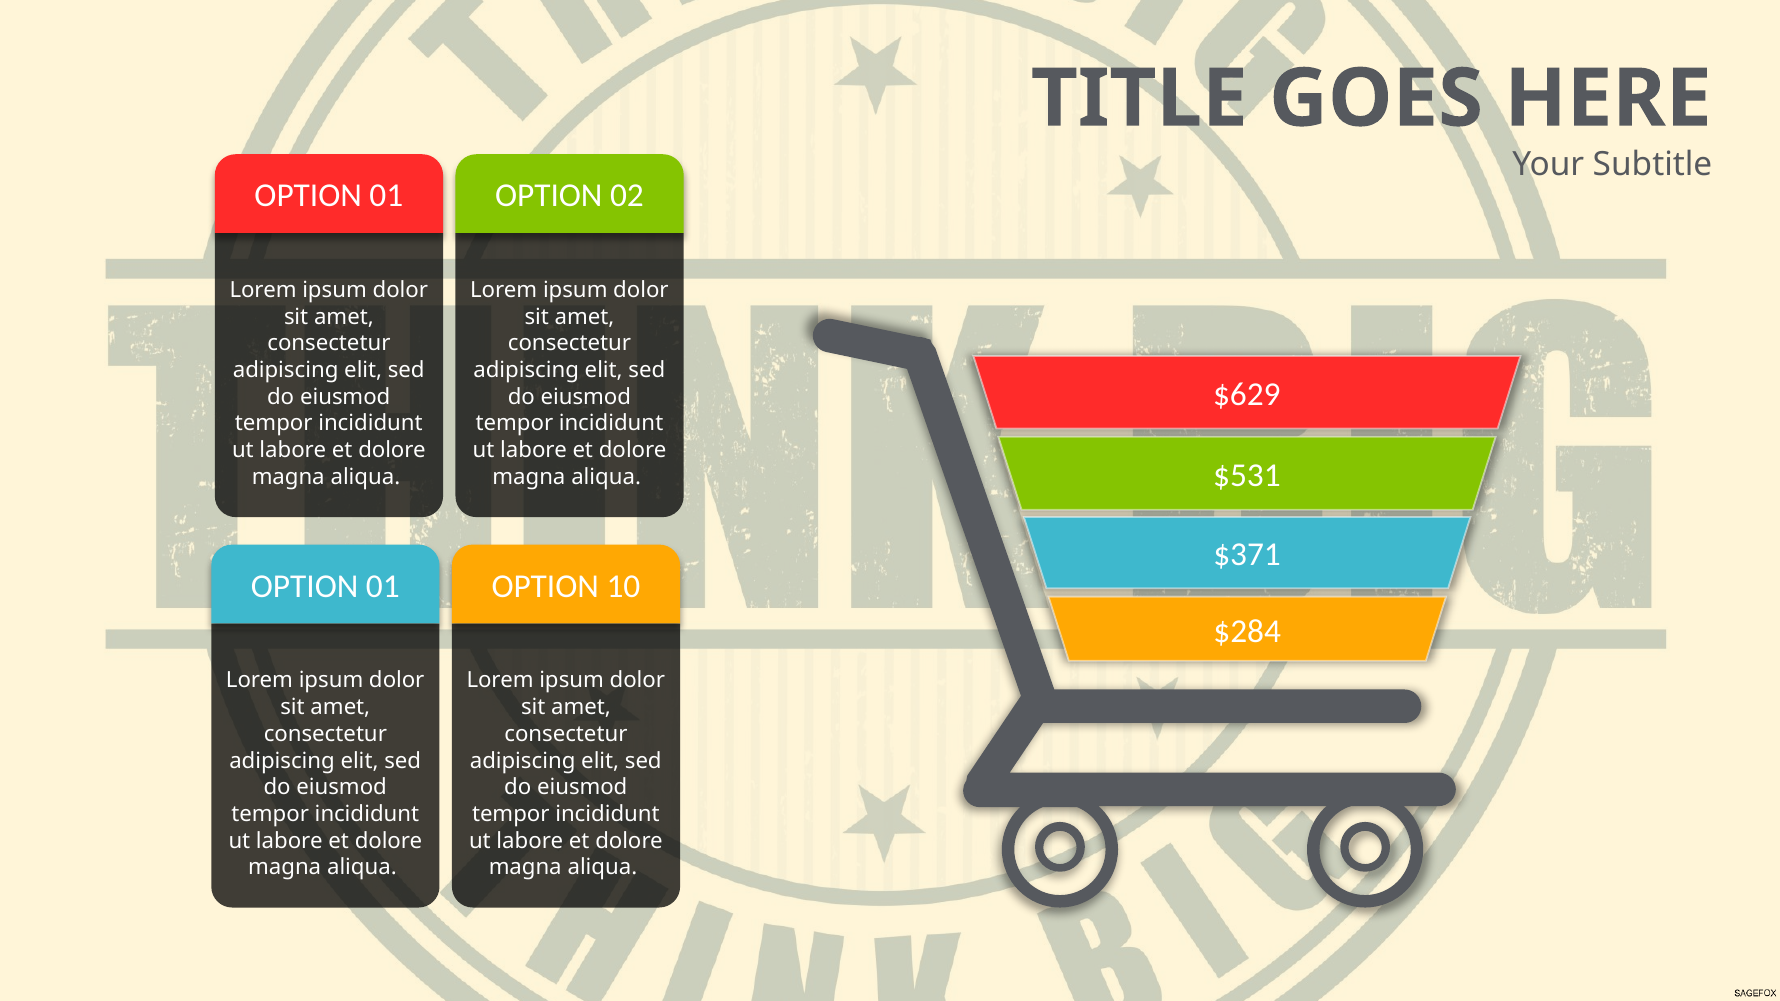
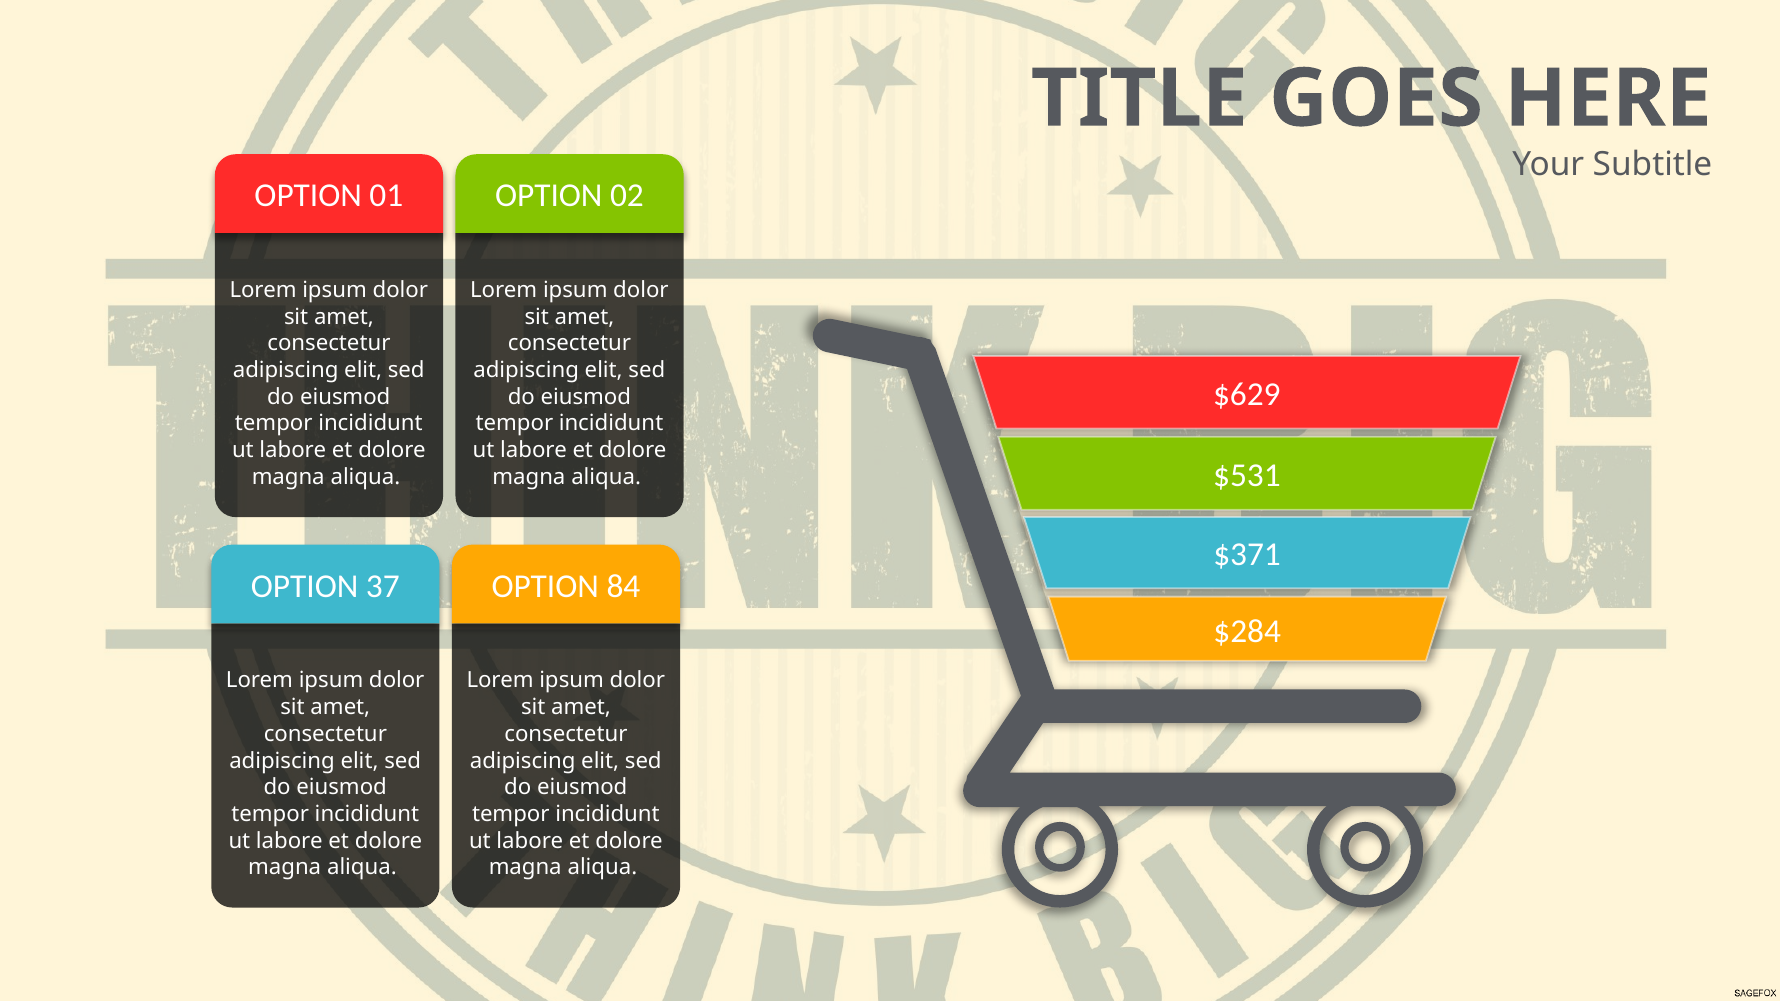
01: 01 -> 37 (383, 586)
10: 10 -> 84 (623, 586)
